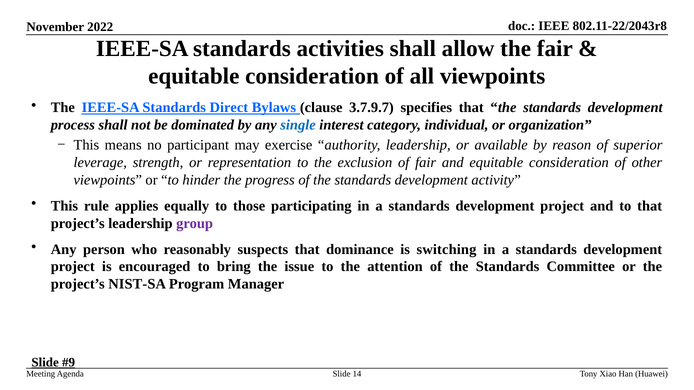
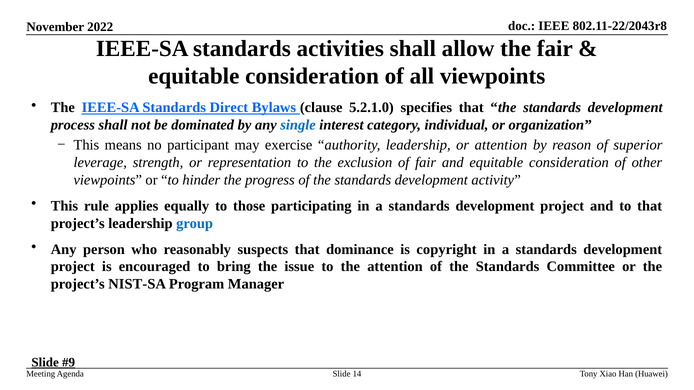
3.7.9.7: 3.7.9.7 -> 5.2.1.0 (372, 108)
or available: available -> attention (501, 145)
group colour: purple -> blue (195, 223)
switching: switching -> copyright (447, 249)
